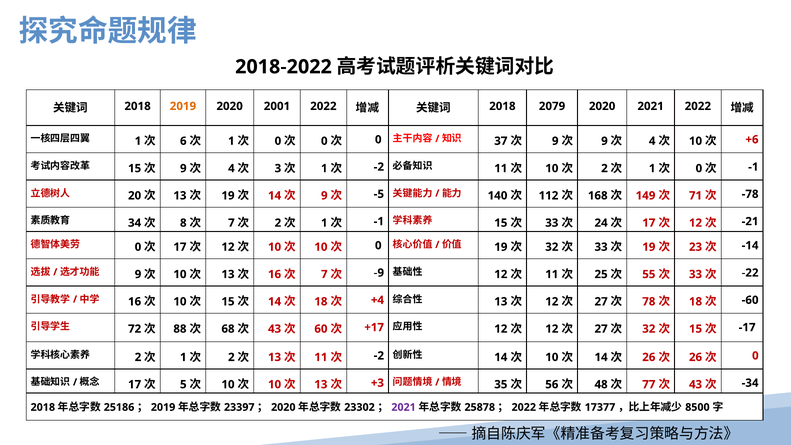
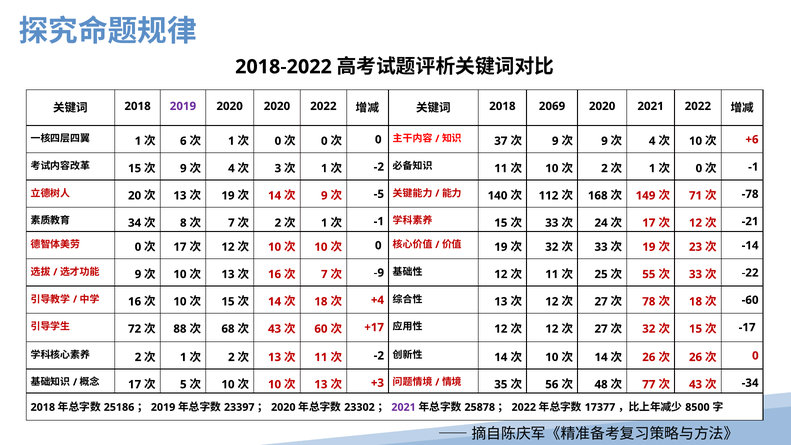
2019 colour: orange -> purple (183, 106)
2020 2001: 2001 -> 2020 (277, 106)
2079: 2079 -> 2069 (552, 106)
